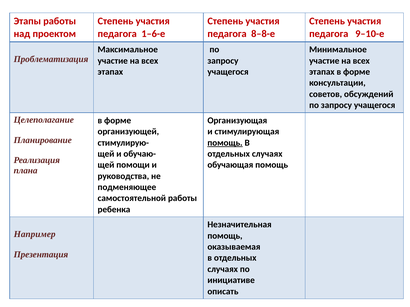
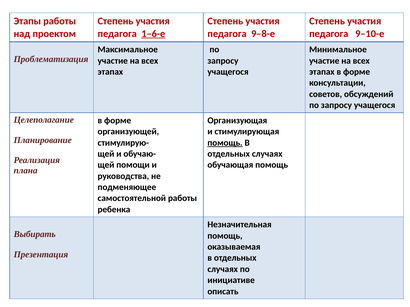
1–6-е underline: none -> present (153, 34)
8–8-е: 8–8-е -> 9–8-е (263, 34)
Например: Например -> Выбирать (35, 235)
